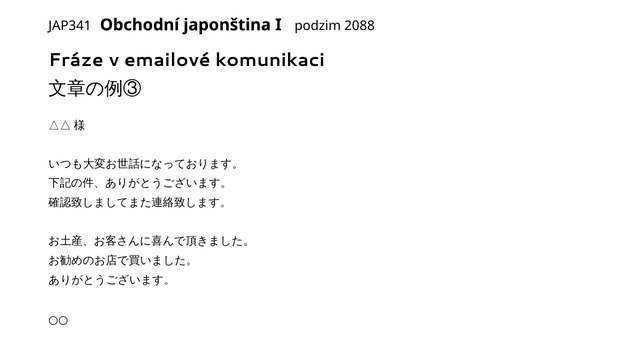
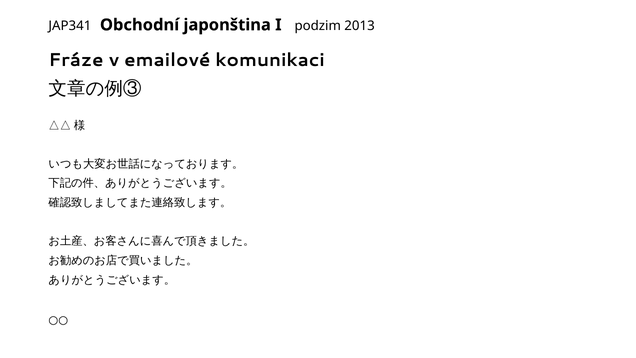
2088: 2088 -> 2013 (360, 26)
